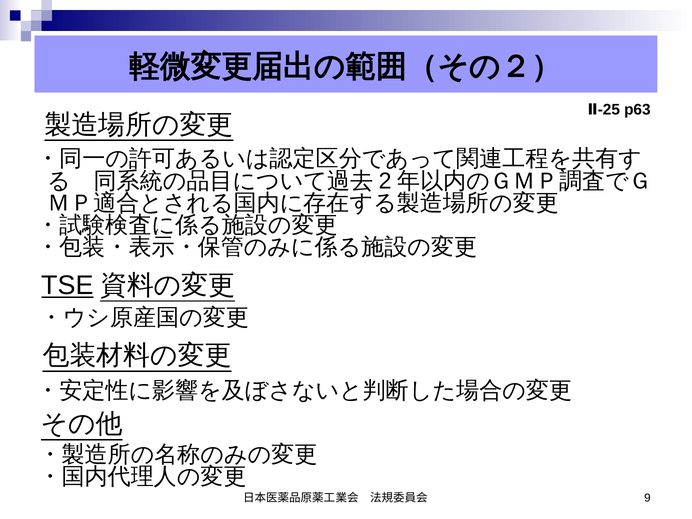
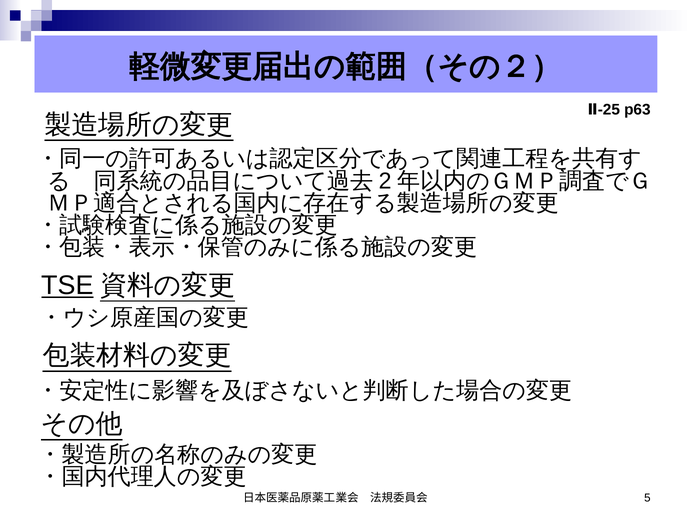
9: 9 -> 5 (647, 498)
